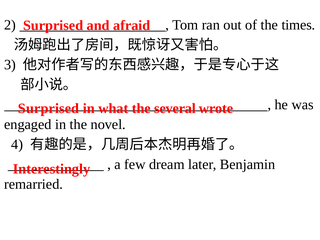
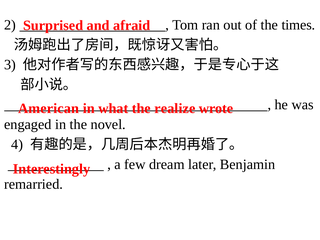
Surprised: Surprised -> American (49, 108)
several: several -> realize (175, 108)
